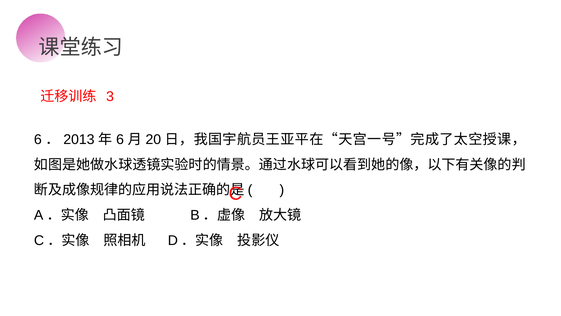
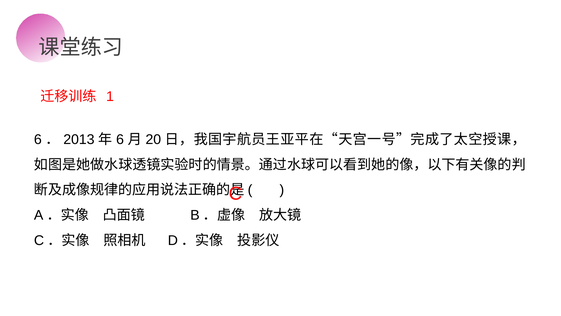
3: 3 -> 1 (110, 96)
